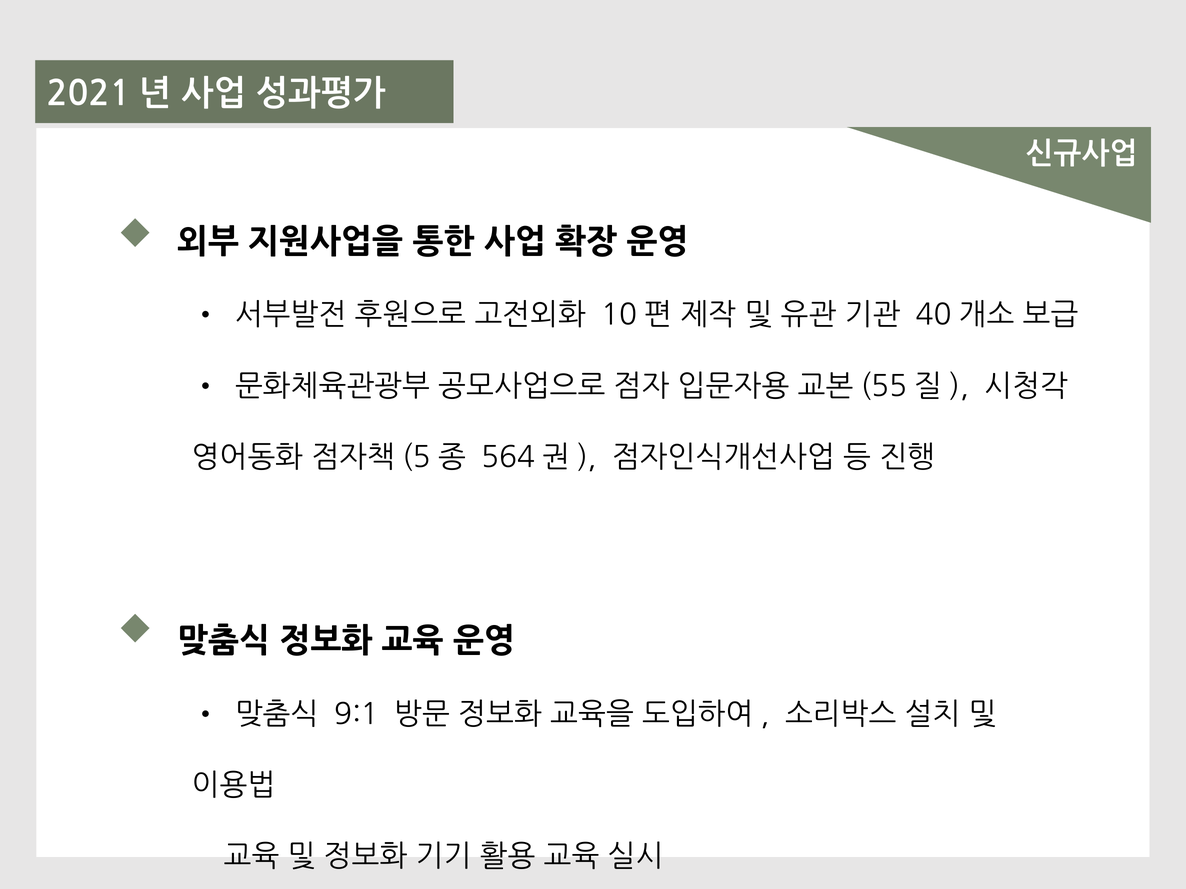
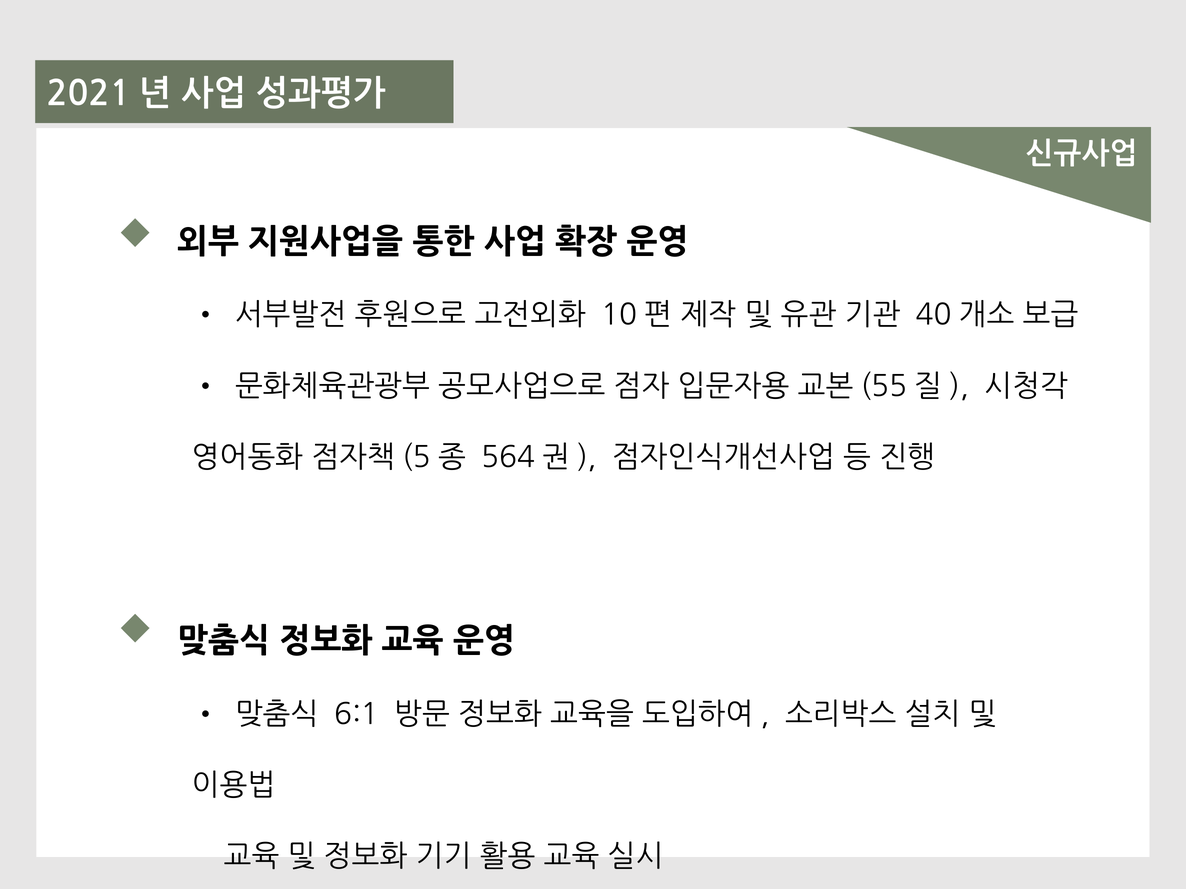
9:1: 9:1 -> 6:1 (357, 715)
